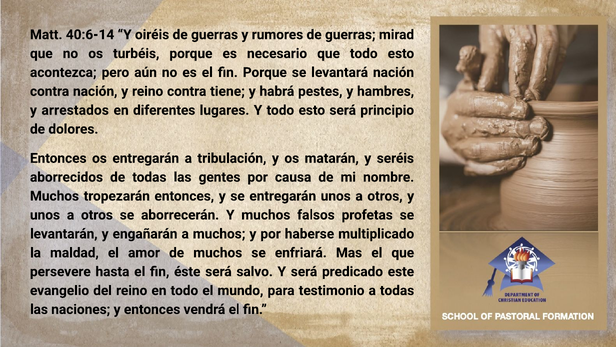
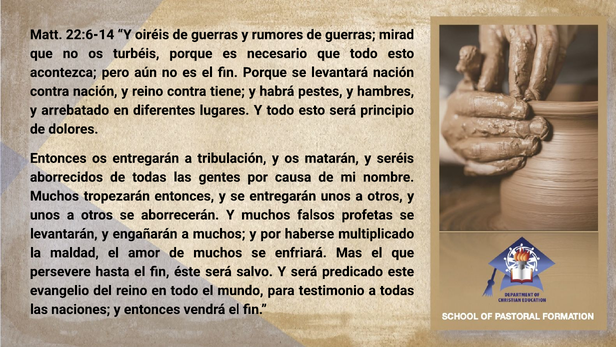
40:6-14: 40:6-14 -> 22:6-14 (90, 35)
arrestados: arrestados -> arrebatado (75, 110)
